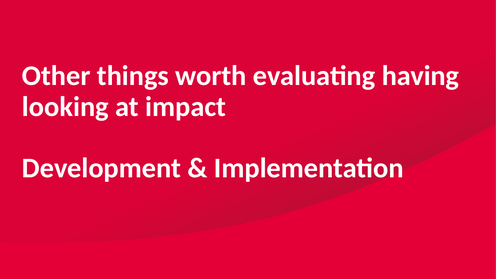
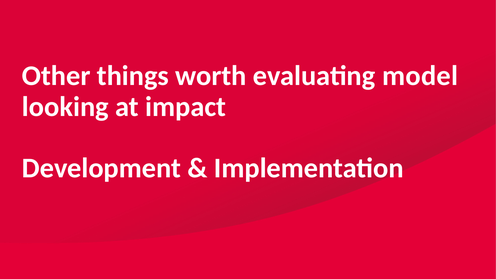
having: having -> model (420, 76)
